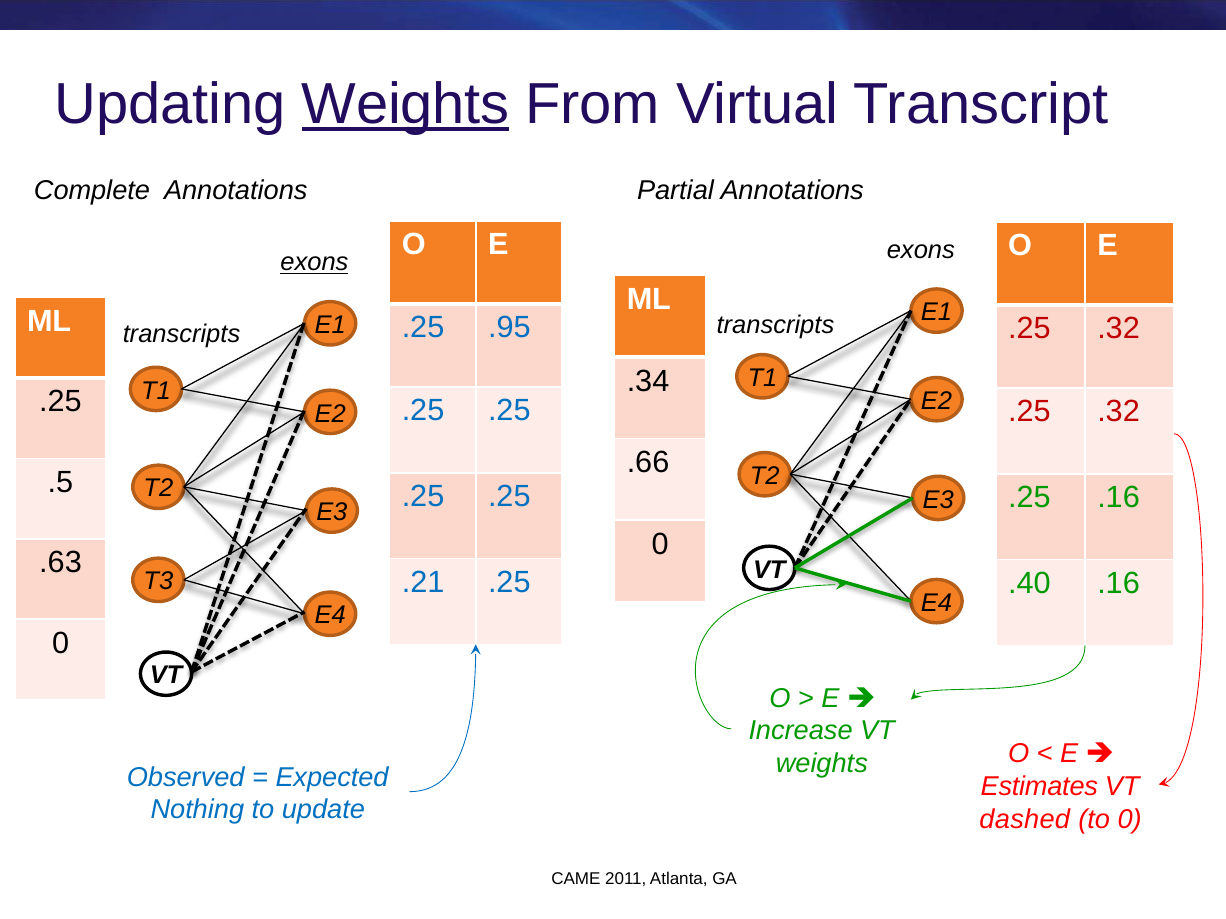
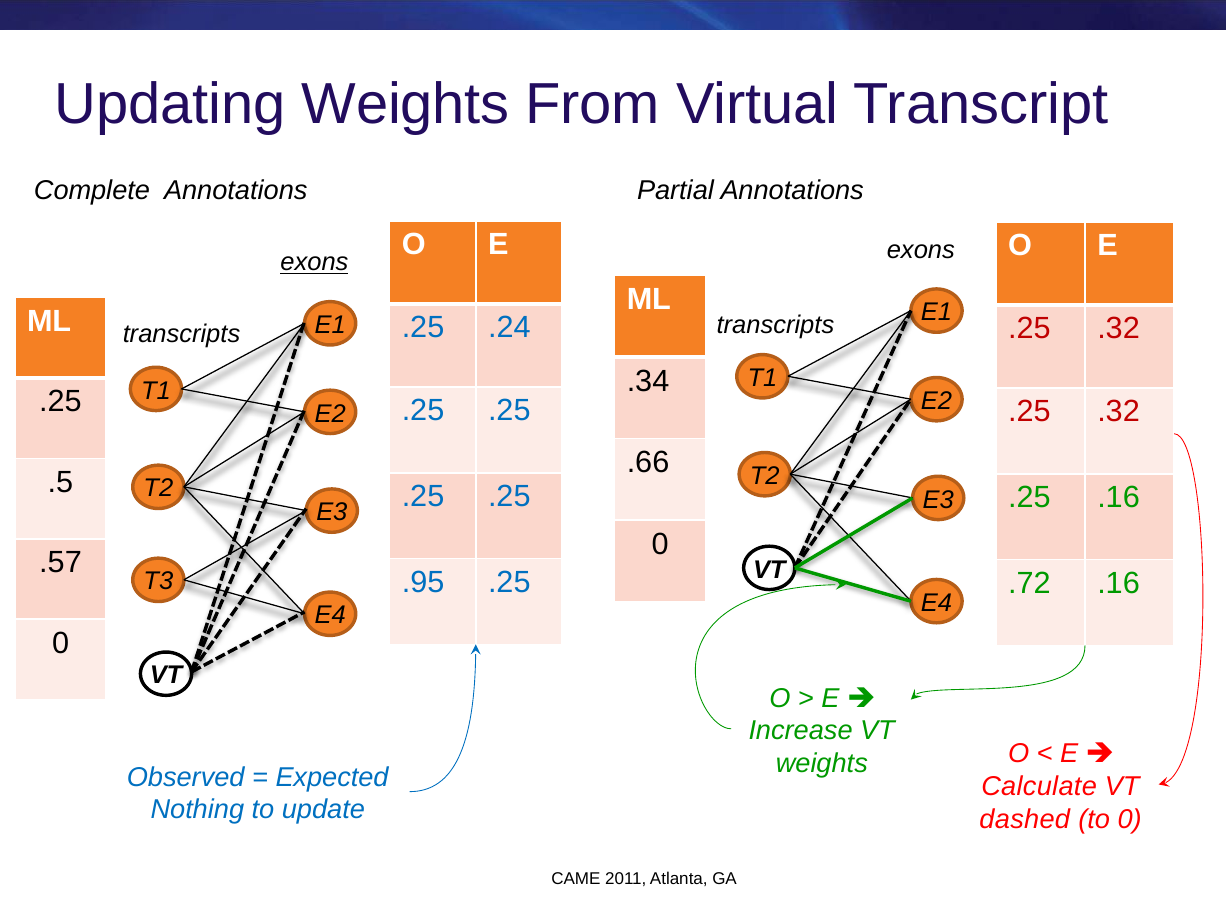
Weights underline: present -> none (406, 104)
.95: .95 -> .24 (509, 328)
.63: .63 -> .57 (61, 563)
.21: .21 -> .95 (423, 583)
.40: .40 -> .72 (1029, 584)
Estimates: Estimates -> Calculate (1039, 787)
